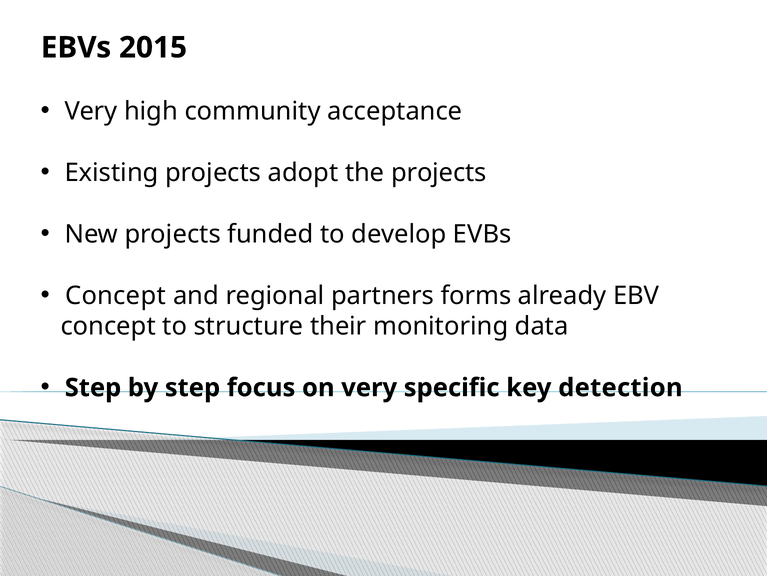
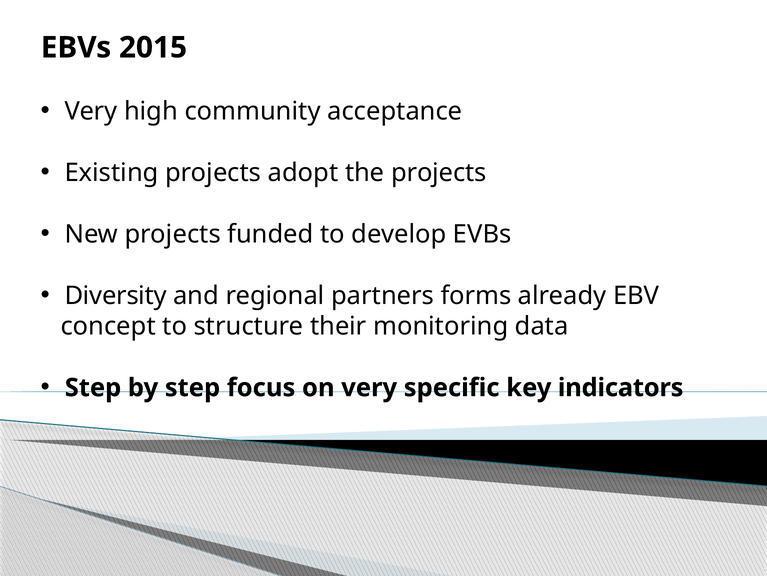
Concept: Concept -> Diversity (116, 295)
detection: detection -> indicators (621, 387)
